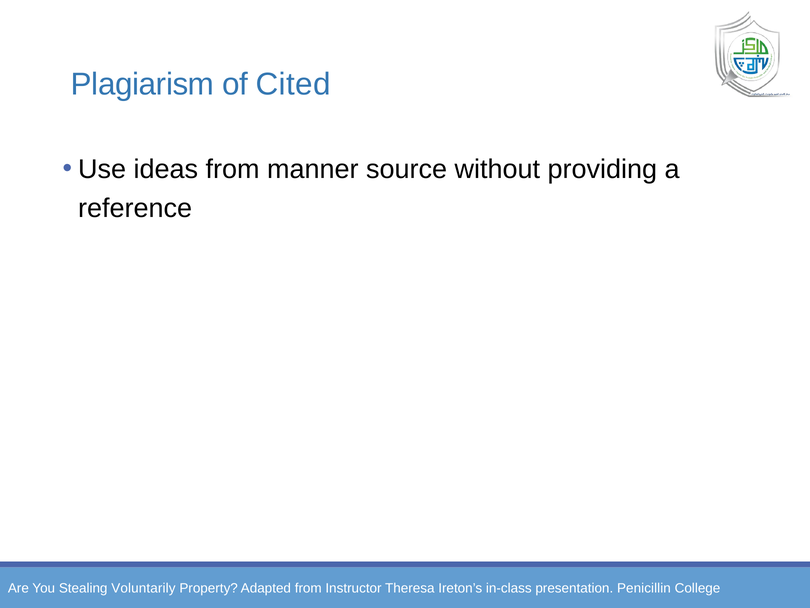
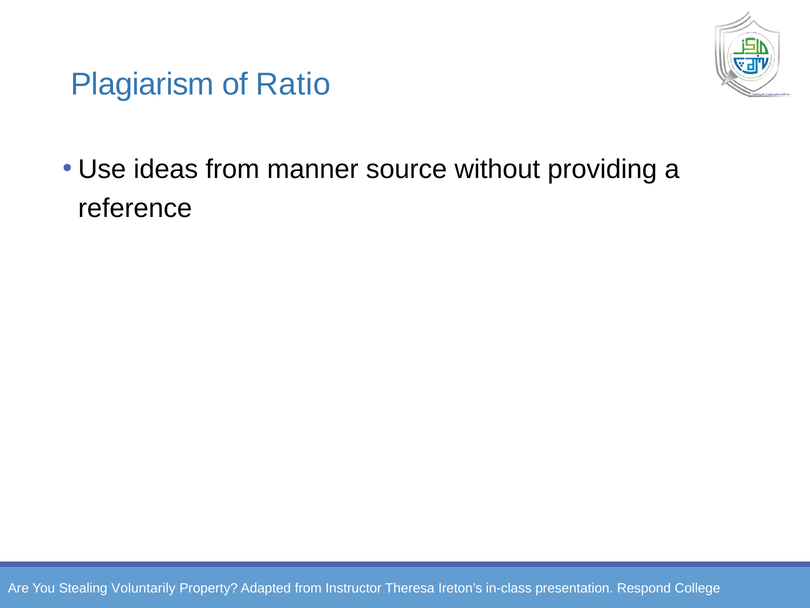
Cited: Cited -> Ratio (293, 84)
Penicillin: Penicillin -> Respond (644, 588)
